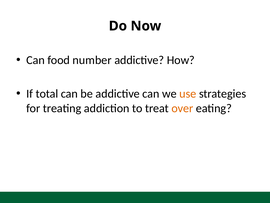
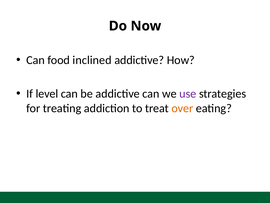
number: number -> inclined (92, 60)
total: total -> level (47, 94)
use colour: orange -> purple (188, 94)
